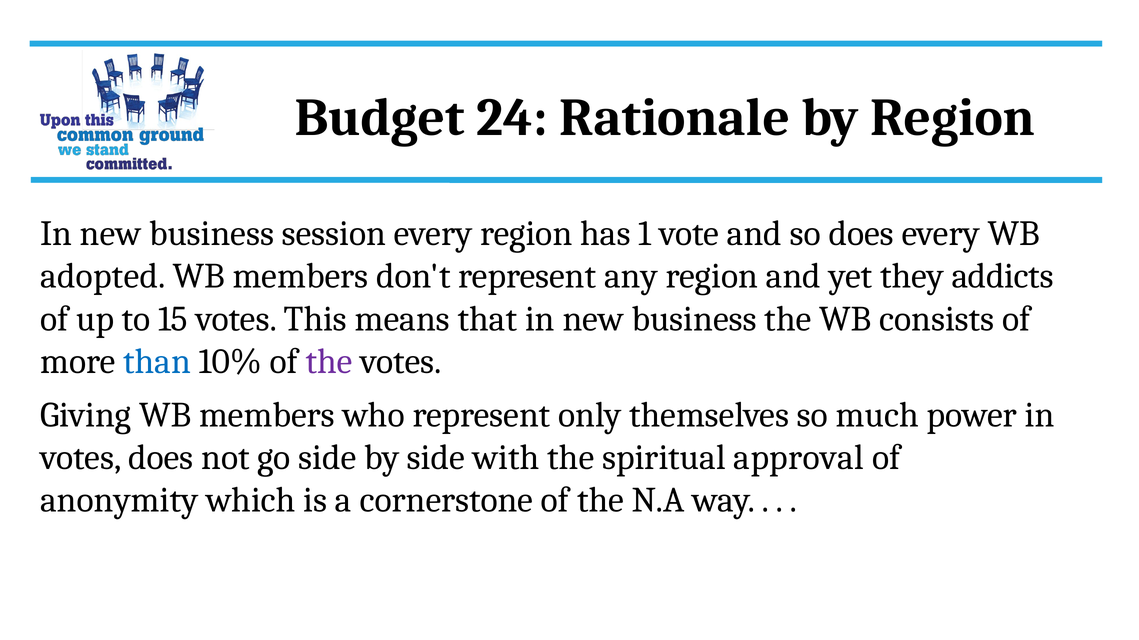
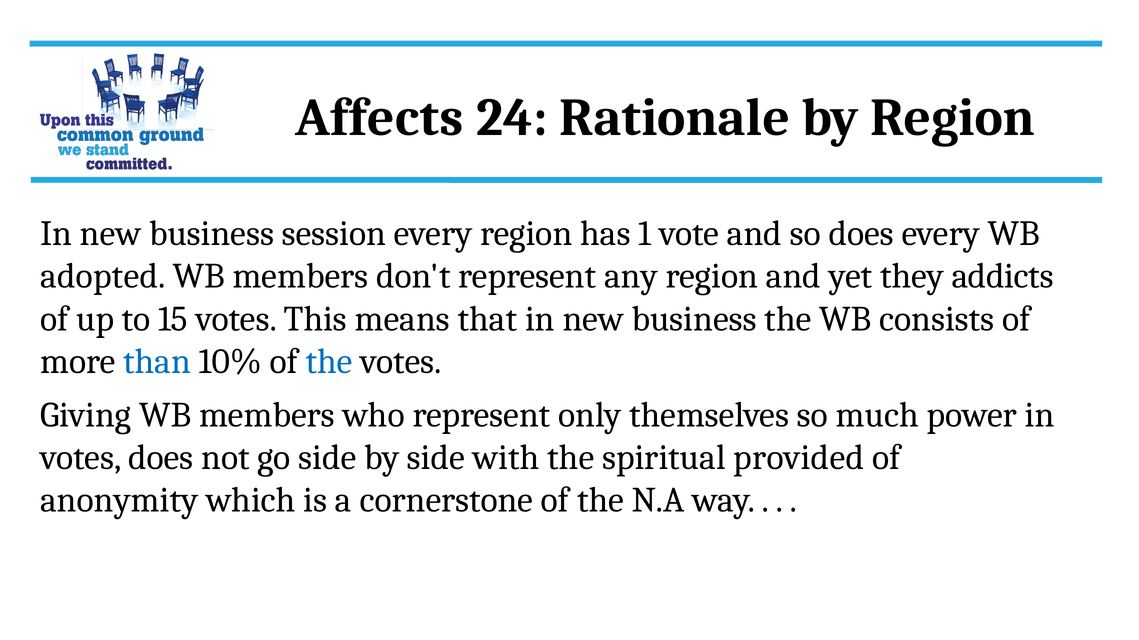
Budget: Budget -> Affects (379, 118)
the colour: purple -> blue (329, 362)
approval: approval -> provided (799, 458)
